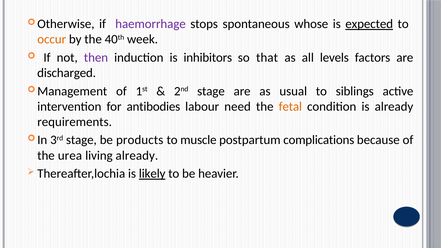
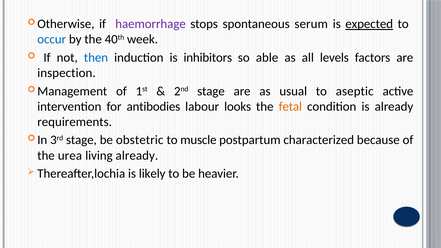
whose: whose -> serum (311, 24)
occur colour: orange -> blue (52, 39)
then colour: purple -> blue (96, 58)
that: that -> able (267, 58)
discharged: discharged -> inspection (66, 73)
siblings: siblings -> aseptic (355, 91)
need: need -> looks (238, 107)
products: products -> obstetric (140, 140)
complications: complications -> characterized (319, 140)
likely underline: present -> none (152, 174)
